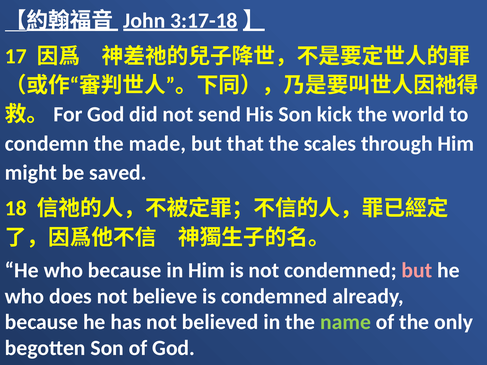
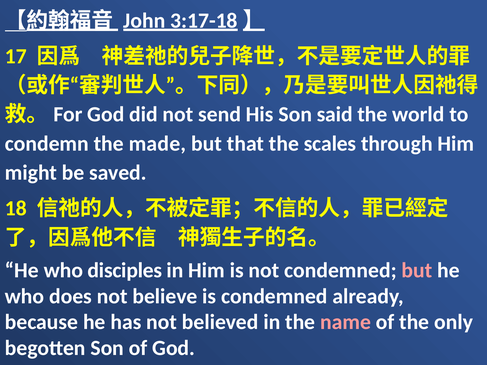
kick: kick -> said (335, 115)
who because: because -> disciples (125, 270)
name colour: light green -> pink (346, 322)
